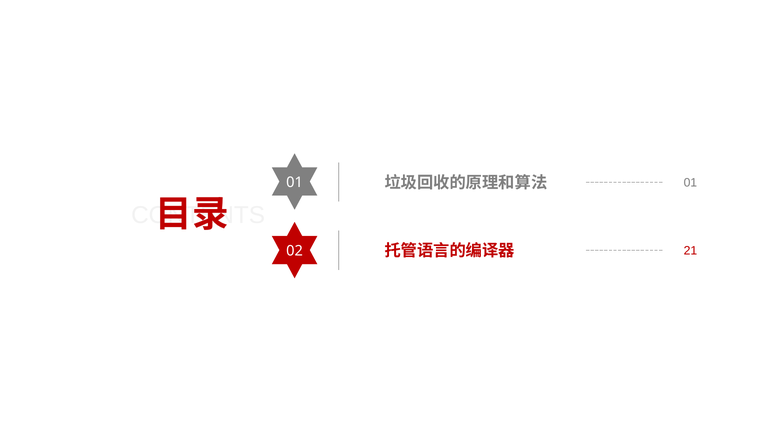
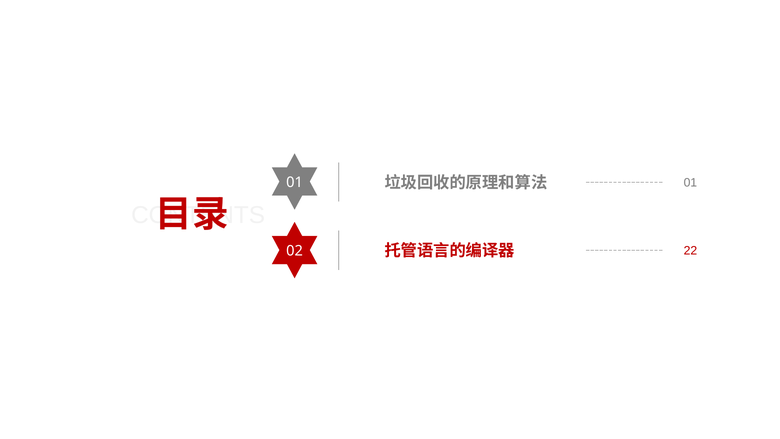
21: 21 -> 22 (690, 251)
